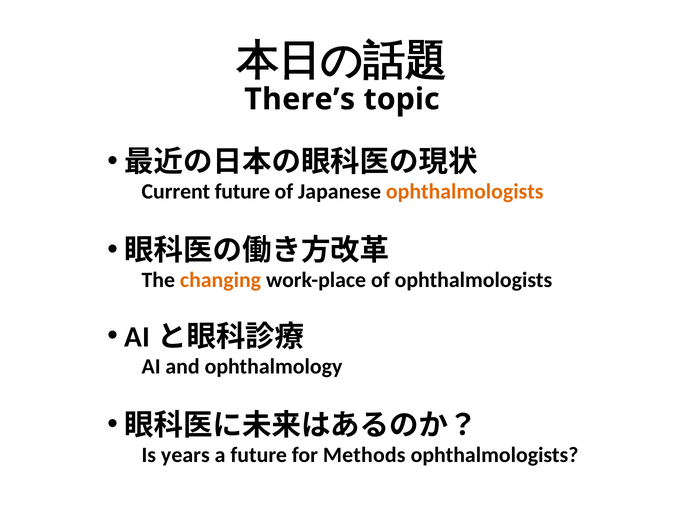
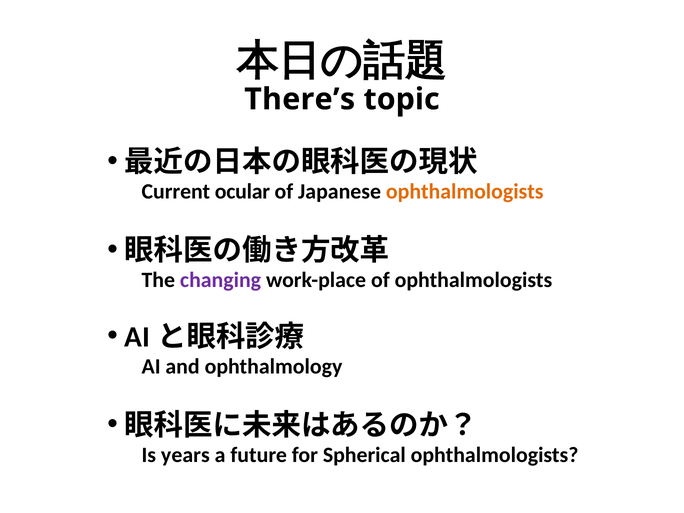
Current future: future -> ocular (242, 192)
changing colour: orange -> purple (221, 280)
Methods: Methods -> Spherical (364, 455)
